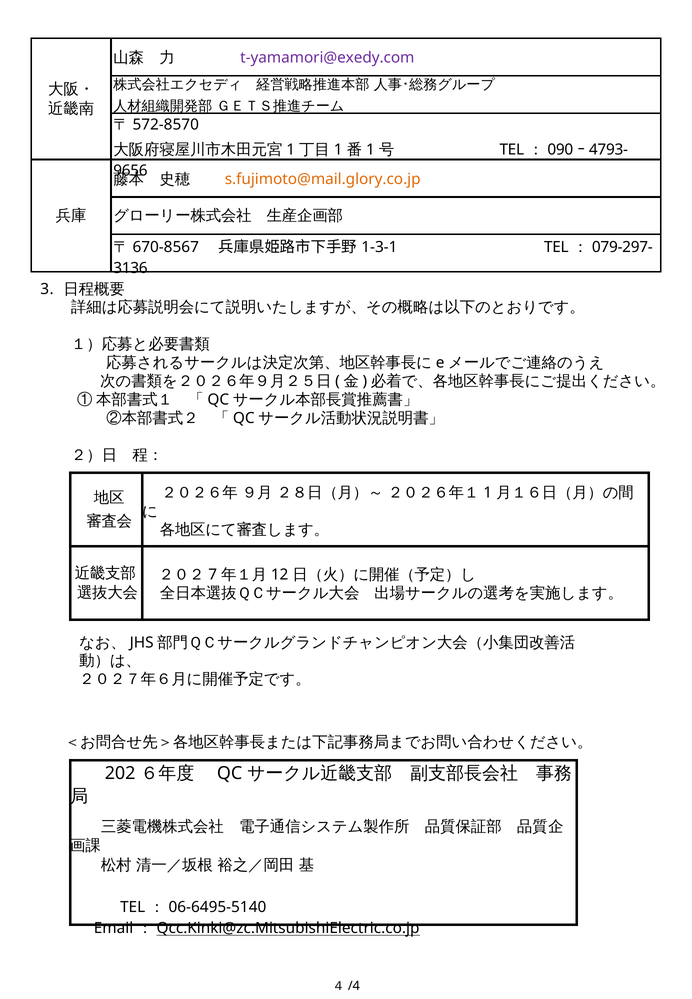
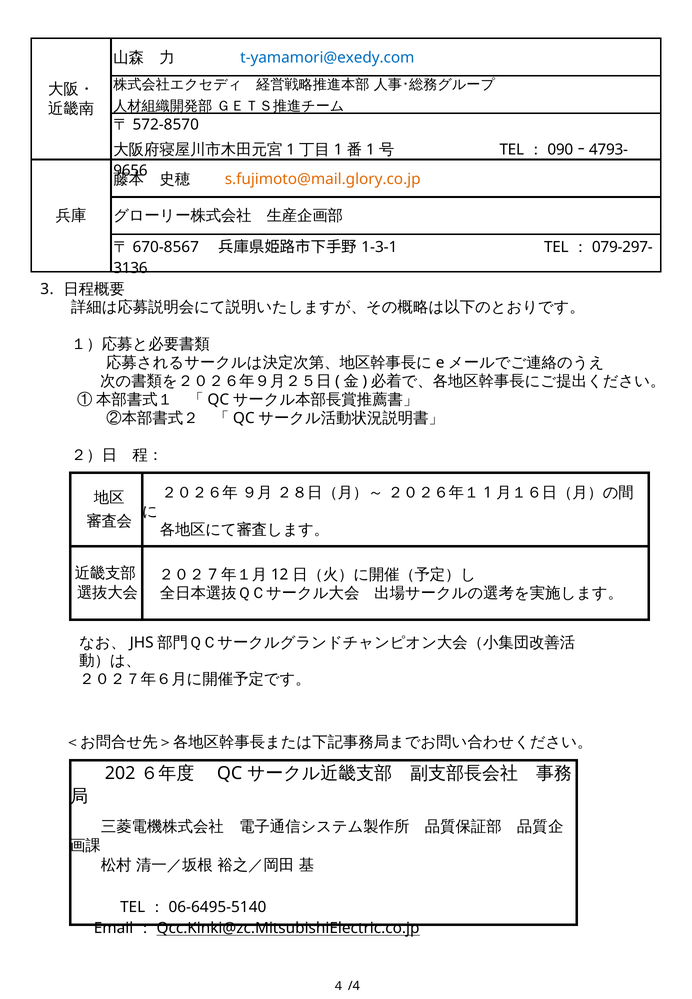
t-yamamori@exedy.com colour: purple -> blue (327, 58)
